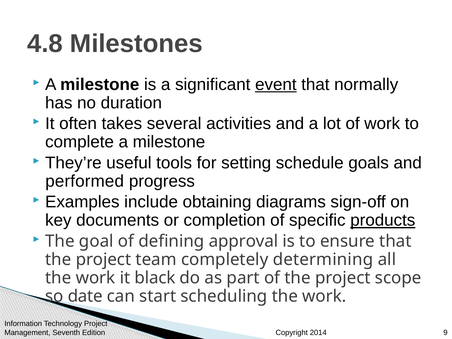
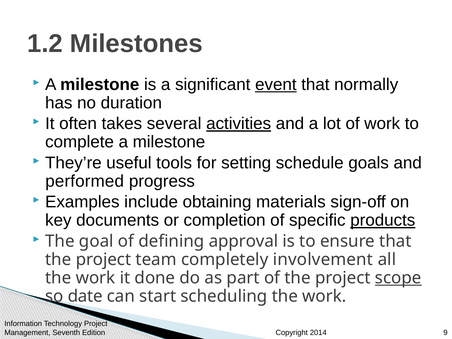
4.8: 4.8 -> 1.2 (45, 44)
activities underline: none -> present (239, 124)
diagrams: diagrams -> materials (291, 202)
determining: determining -> involvement (323, 260)
black: black -> done (155, 278)
scope underline: none -> present (398, 278)
